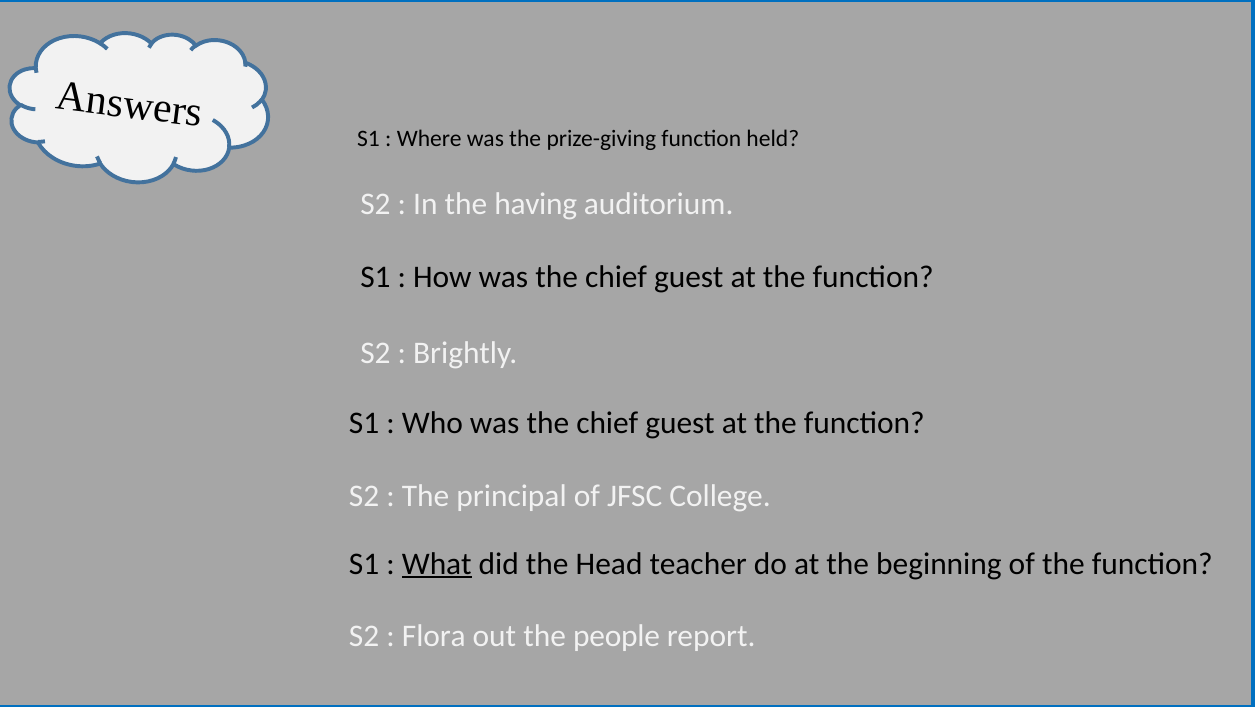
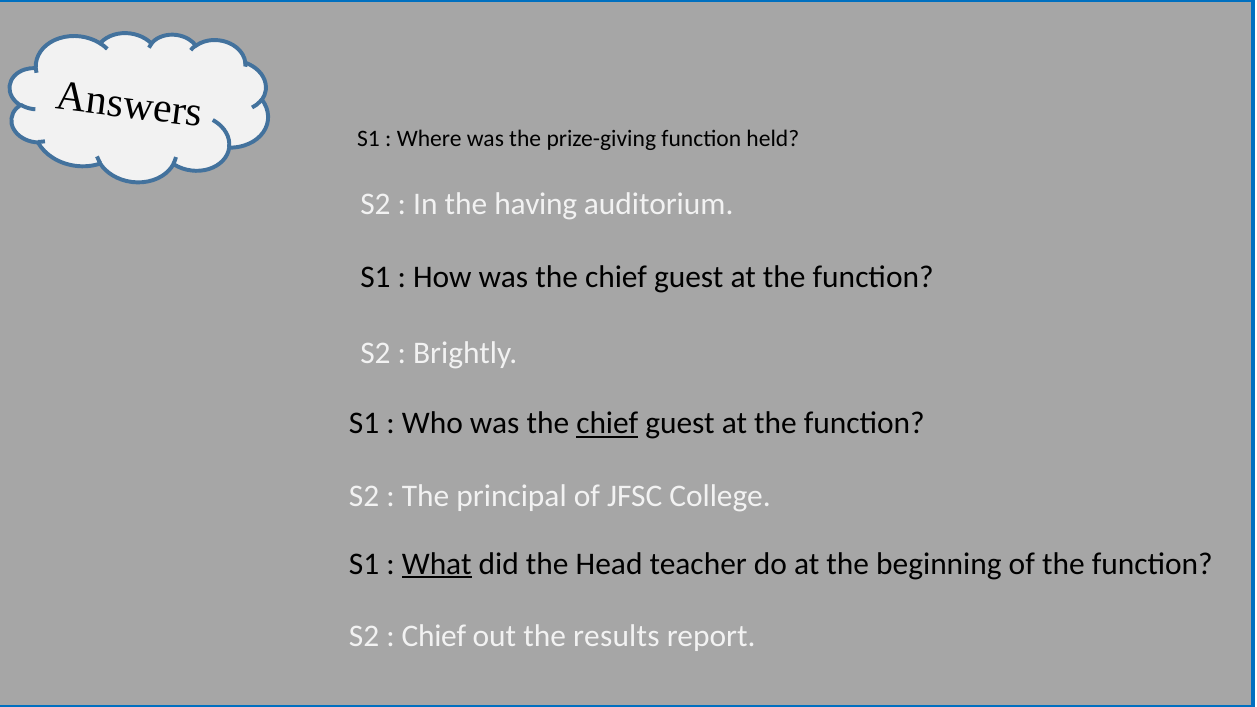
chief underline: none -> present (607, 423)
Flora: Flora -> Chief (434, 636)
people: people -> results (616, 636)
